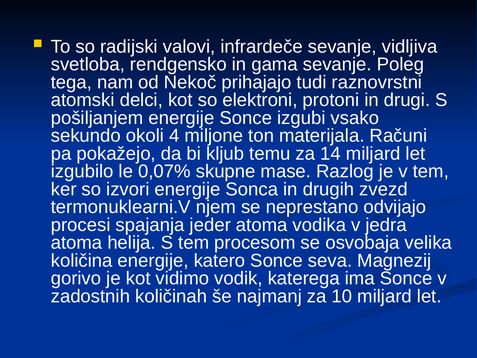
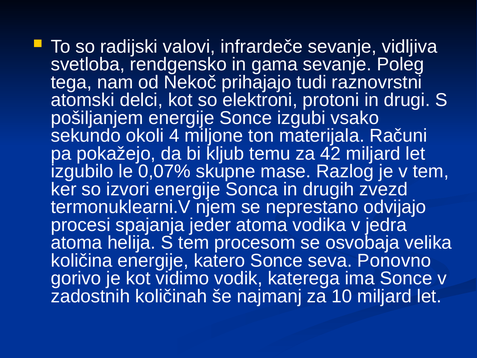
14: 14 -> 42 (331, 154)
Magnezij: Magnezij -> Ponovno (394, 260)
